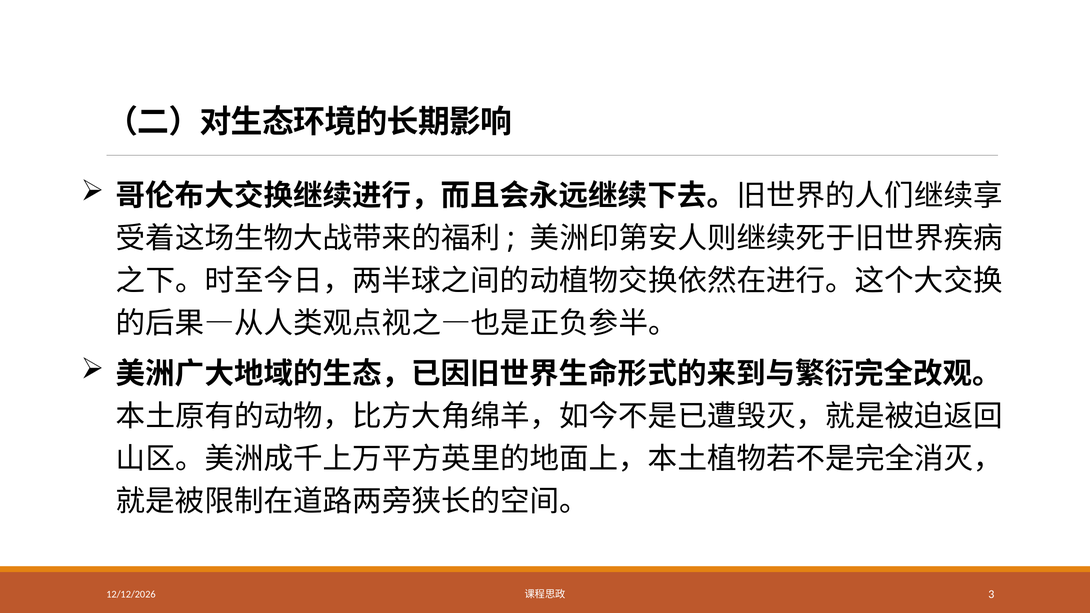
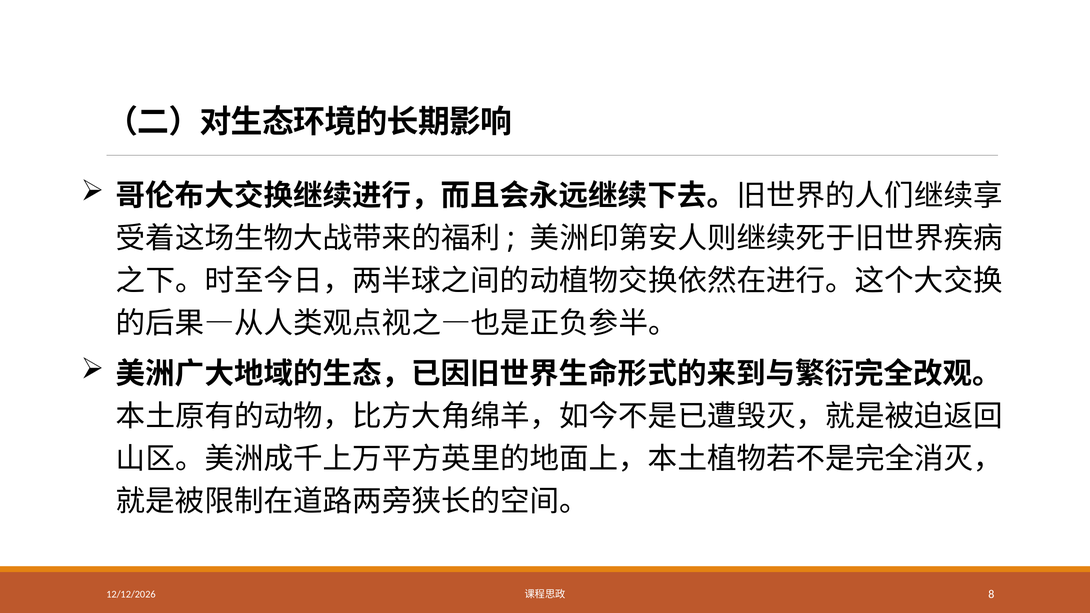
3: 3 -> 8 (991, 595)
